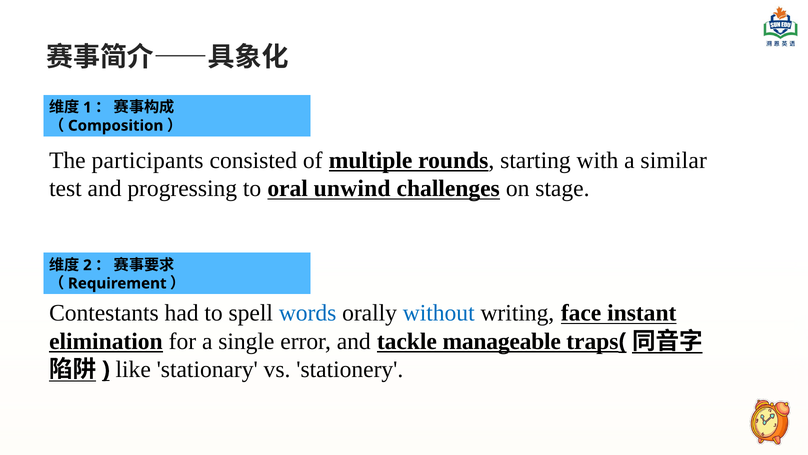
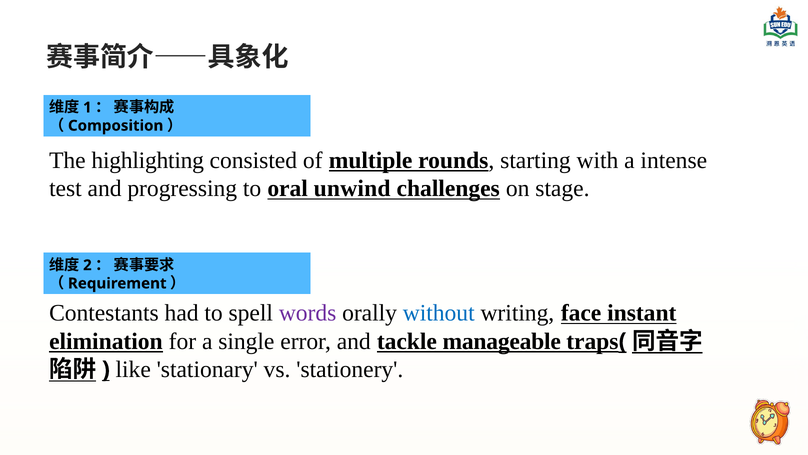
participants: participants -> highlighting (148, 160)
similar: similar -> intense (674, 160)
words colour: blue -> purple (308, 313)
